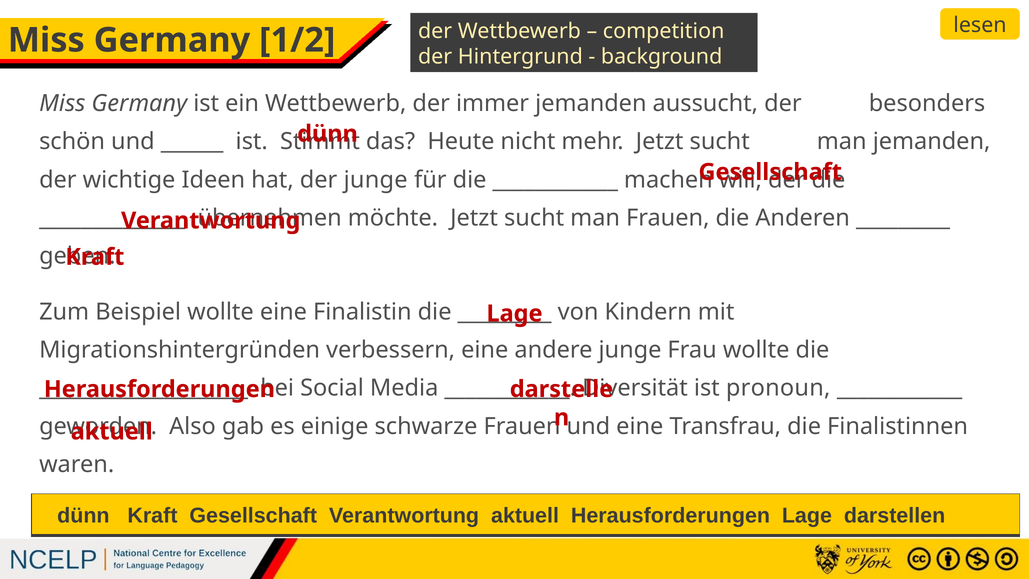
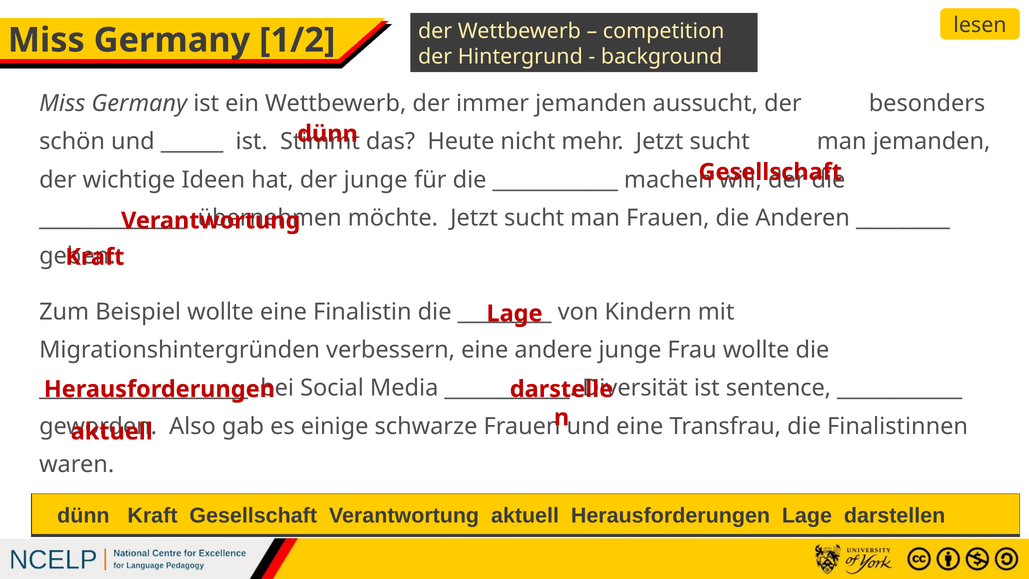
pronoun: pronoun -> sentence (778, 388)
